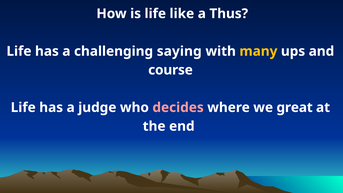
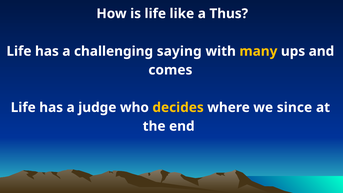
course: course -> comes (170, 70)
decides colour: pink -> yellow (178, 107)
great: great -> since (294, 107)
